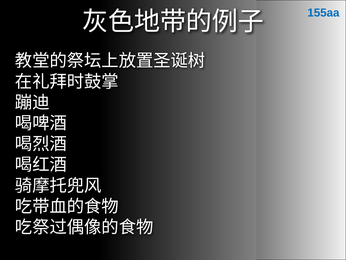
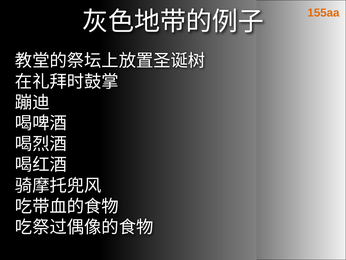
155aa colour: blue -> orange (323, 13)
